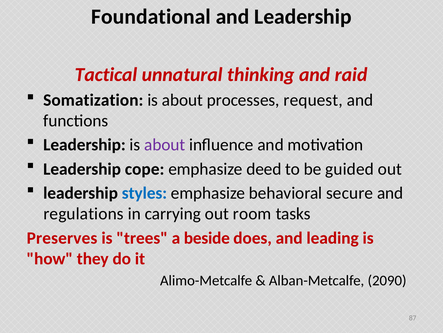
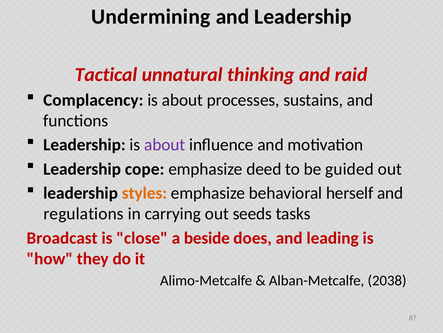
Foundational: Foundational -> Undermining (151, 17)
Somatization: Somatization -> Complacency (93, 100)
request: request -> sustains (313, 100)
styles colour: blue -> orange (144, 193)
secure: secure -> herself (350, 193)
room: room -> seeds (252, 213)
Preserves: Preserves -> Broadcast (62, 238)
trees: trees -> close (142, 238)
2090: 2090 -> 2038 (387, 280)
